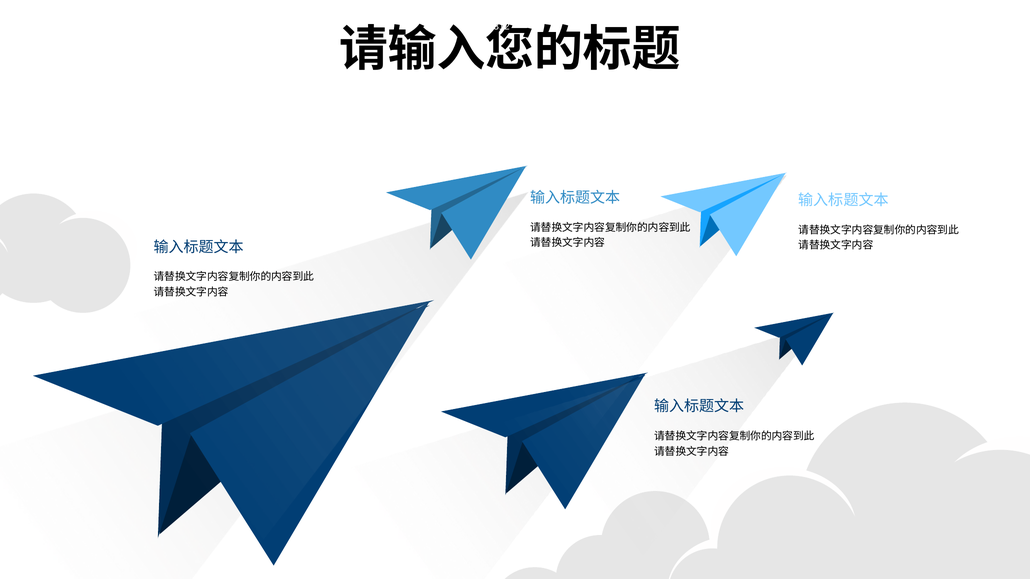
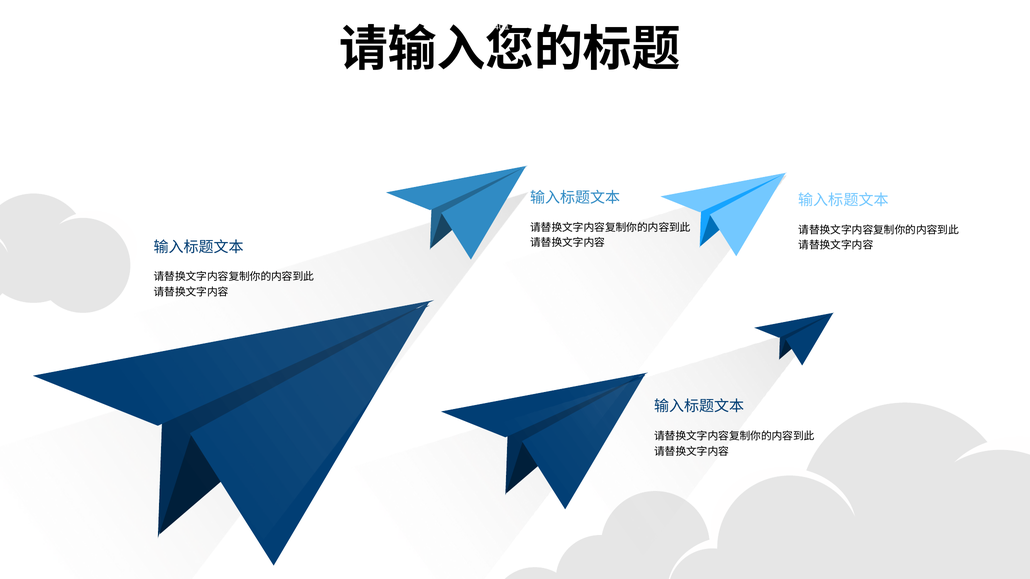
3312: 3312 -> 1401 (499, 27)
